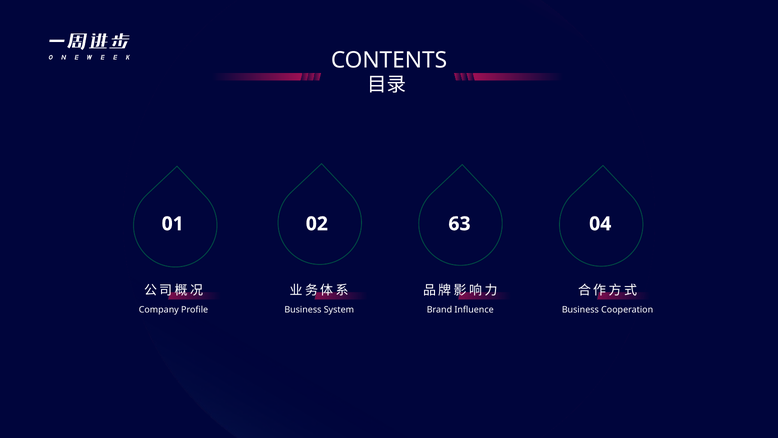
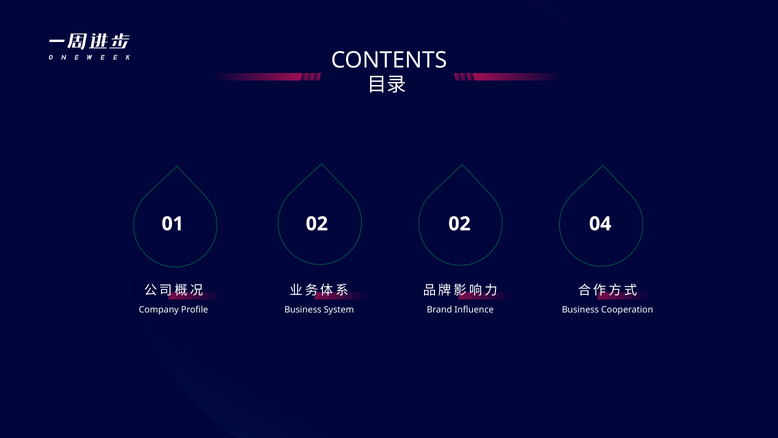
02 63: 63 -> 02 (459, 224)
